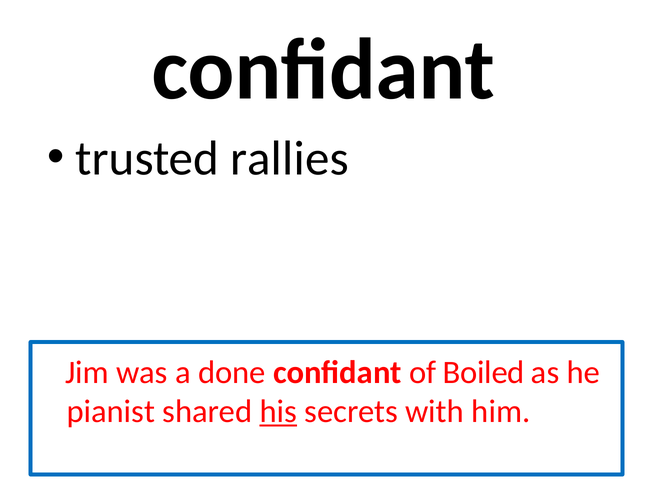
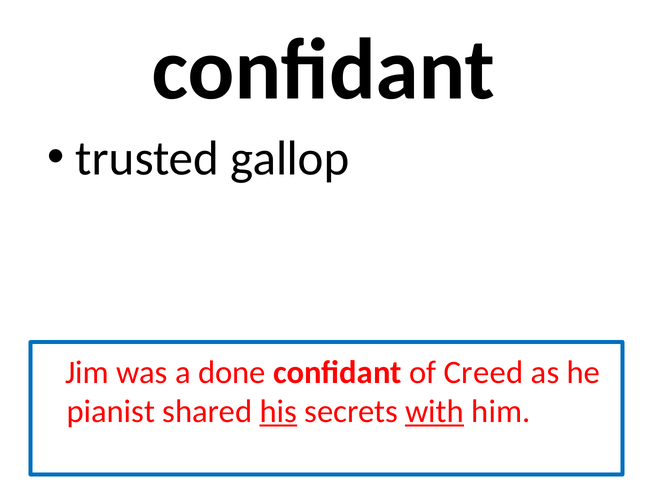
rallies: rallies -> gallop (290, 159)
Boiled: Boiled -> Creed (483, 372)
with underline: none -> present (435, 411)
